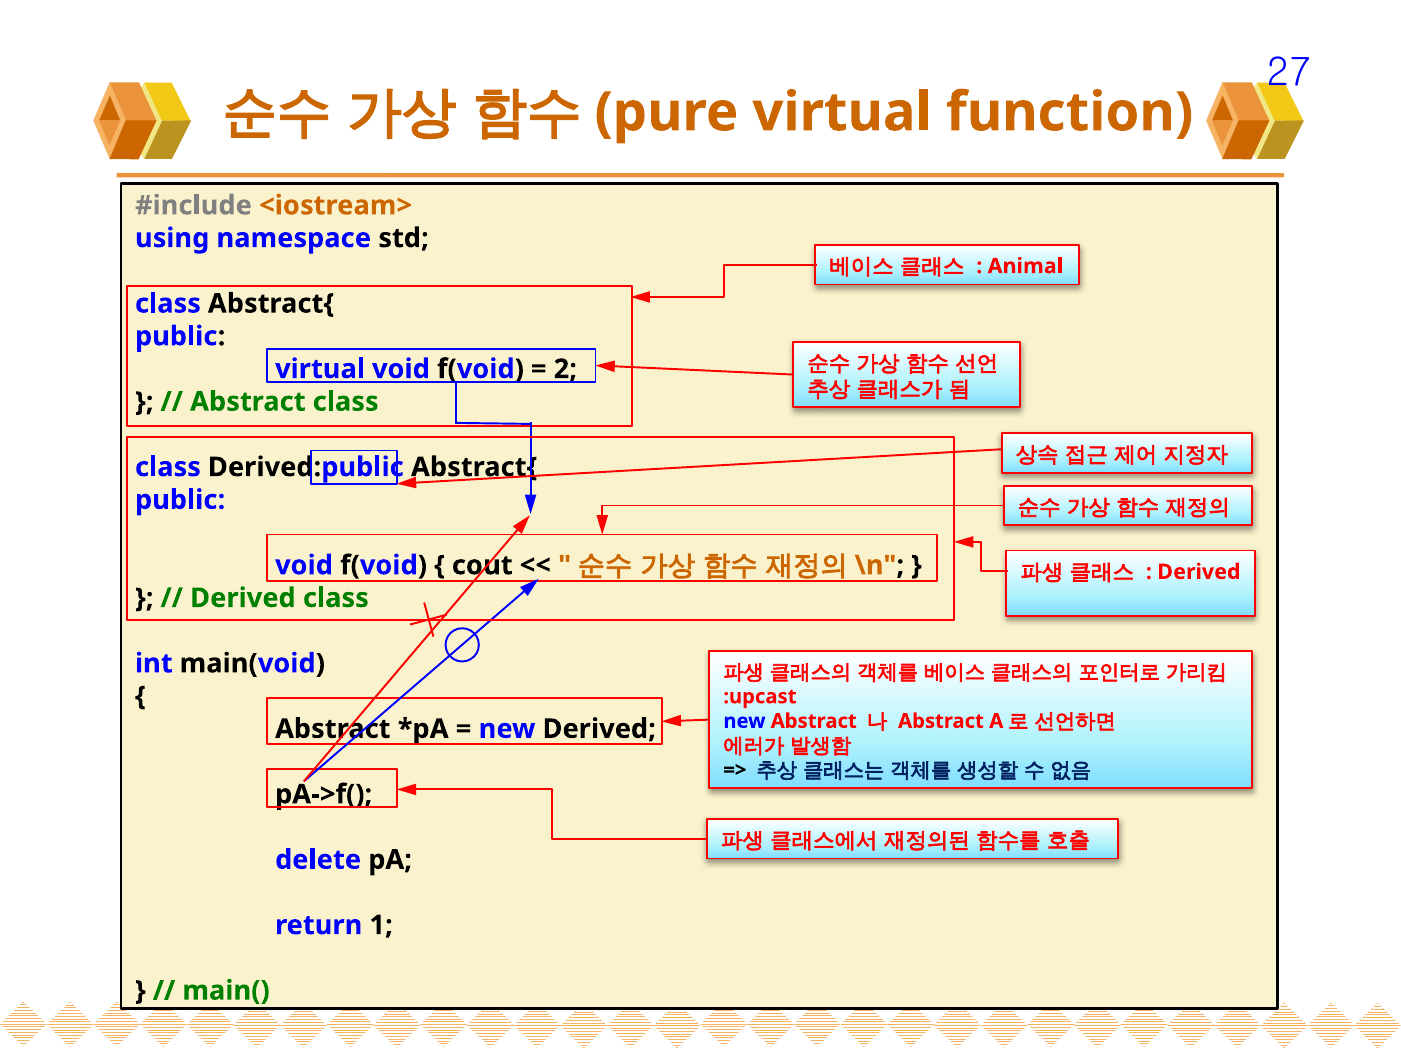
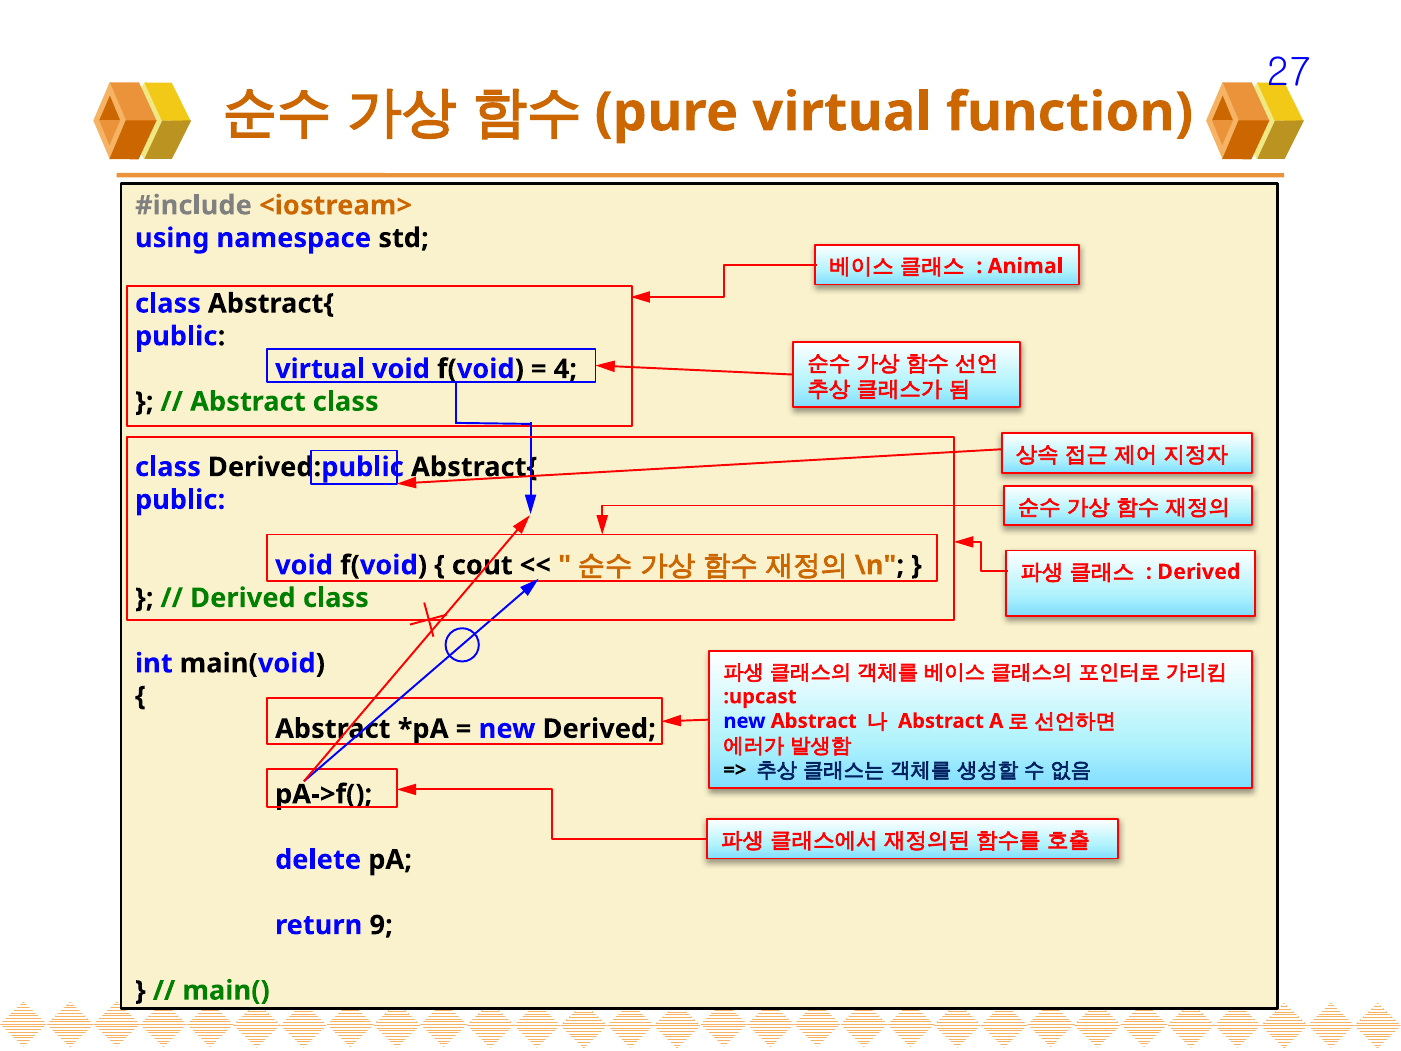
2: 2 -> 4 (565, 369)
1: 1 -> 9 (381, 925)
